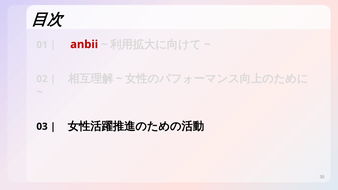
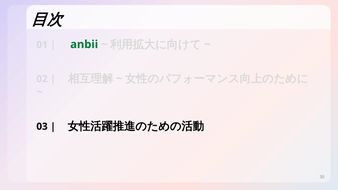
anbii colour: red -> green (84, 44)
